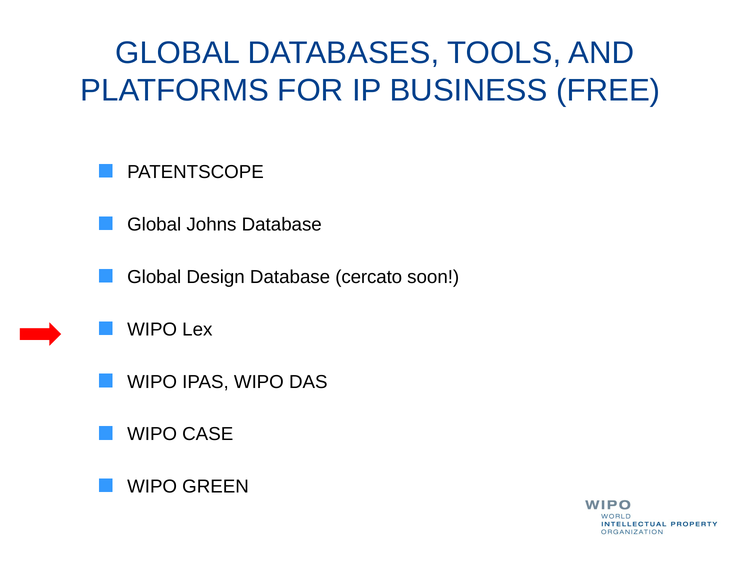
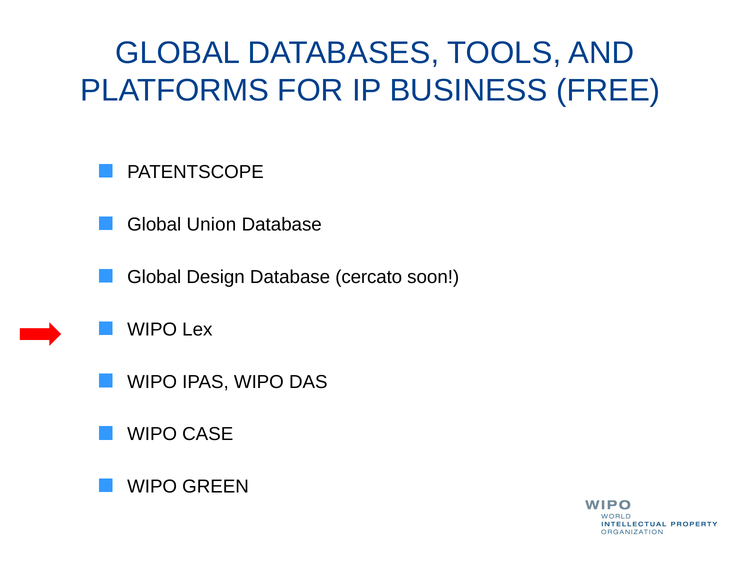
Johns: Johns -> Union (211, 225)
